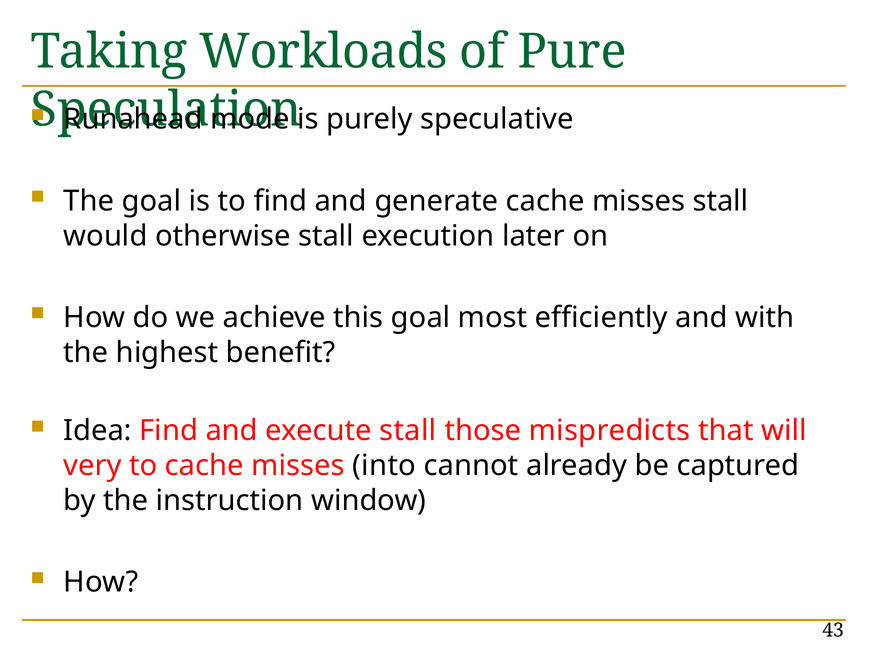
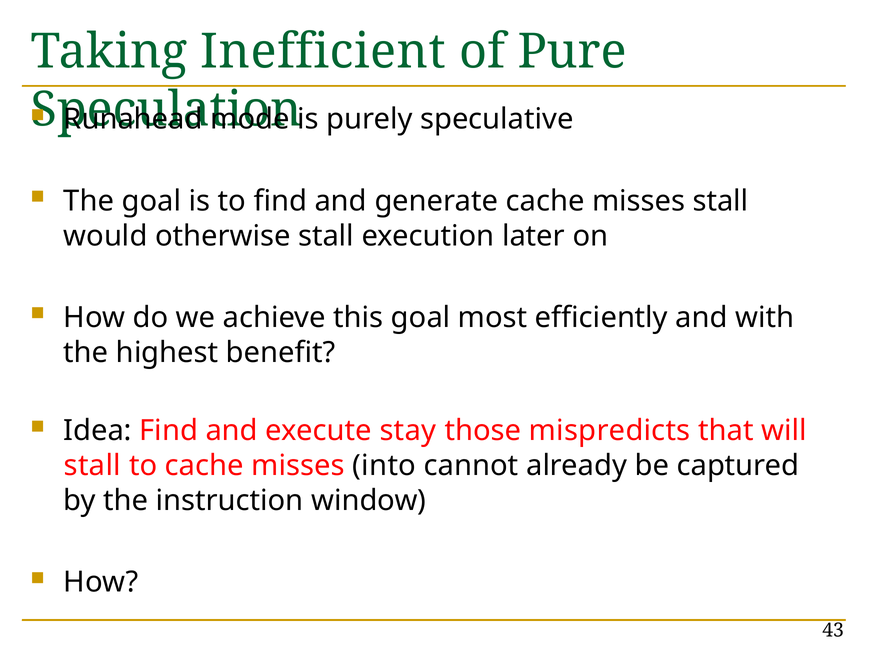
Workloads: Workloads -> Inefficient (323, 52)
execute stall: stall -> stay (408, 431)
very: very -> stall (92, 466)
